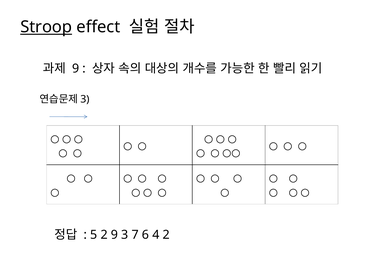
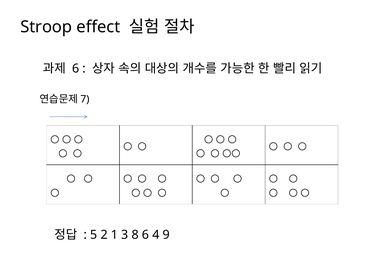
Stroop underline: present -> none (46, 27)
9: 9 -> 6 (76, 68)
3: 3 -> 7 (85, 99)
2 9: 9 -> 1 (114, 235)
7: 7 -> 8 (135, 235)
4 2: 2 -> 9 (166, 235)
